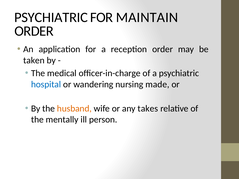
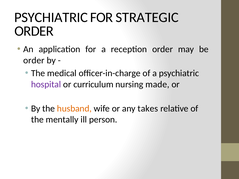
MAINTAIN: MAINTAIN -> STRATEGIC (147, 17)
taken: taken -> order (34, 60)
hospital colour: blue -> purple (46, 84)
wandering: wandering -> curriculum (93, 84)
